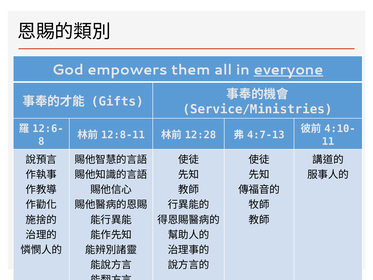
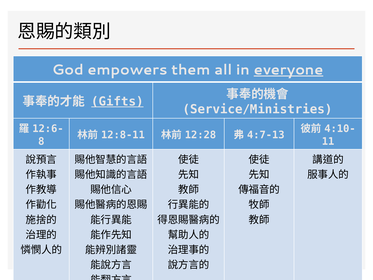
Gifts underline: none -> present (117, 101)
